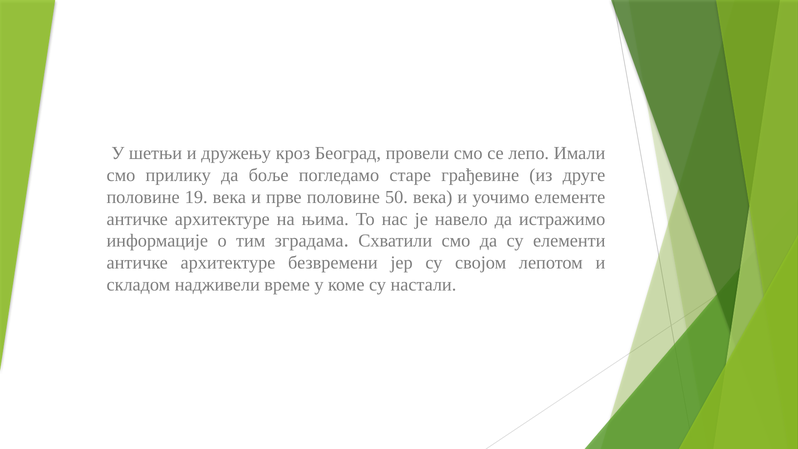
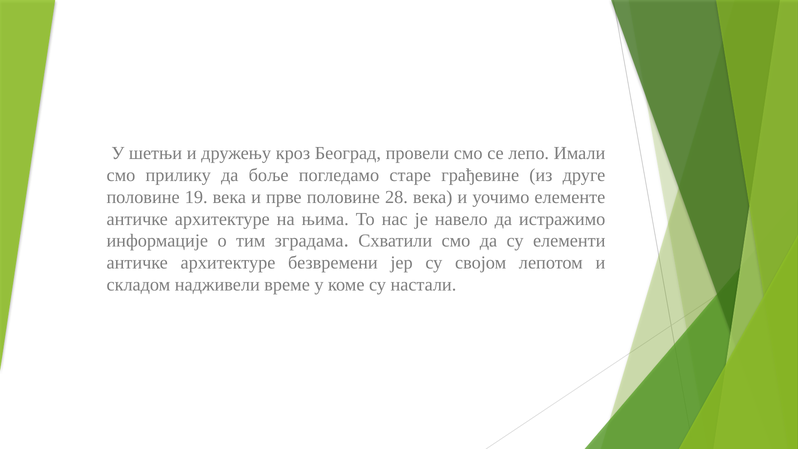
50: 50 -> 28 (396, 197)
